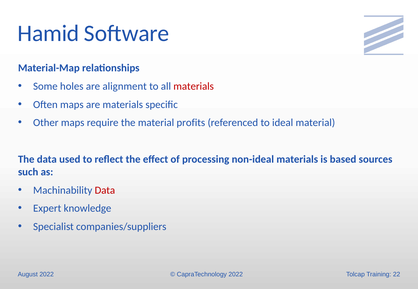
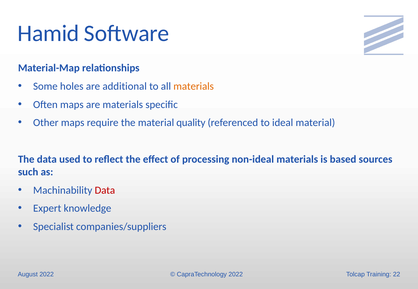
alignment: alignment -> additional (125, 86)
materials colour: red -> orange (194, 86)
profits: profits -> quality (191, 123)
